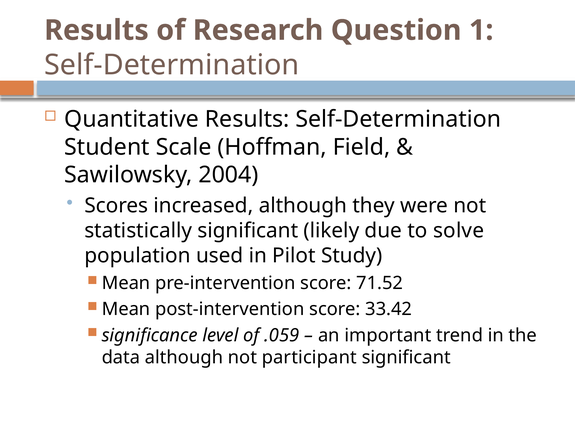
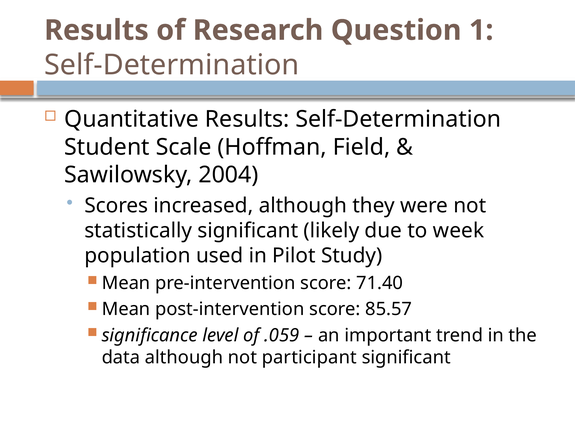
solve: solve -> week (459, 230)
71.52: 71.52 -> 71.40 (380, 283)
33.42: 33.42 -> 85.57 (389, 309)
